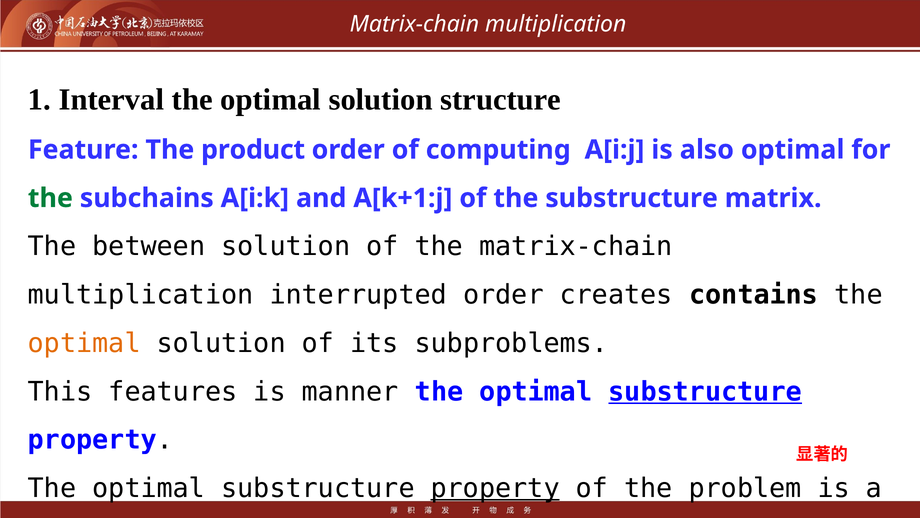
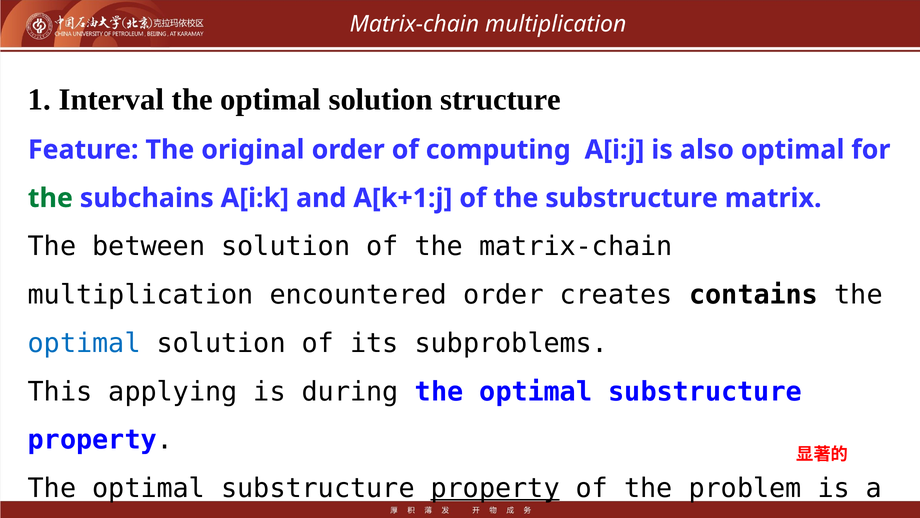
product: product -> original (253, 150)
interrupted: interrupted -> encountered (358, 295)
optimal colour: orange -> blue (84, 343)
features: features -> applying (173, 391)
manner: manner -> during (350, 391)
substructure underline: present -> none (705, 391)
